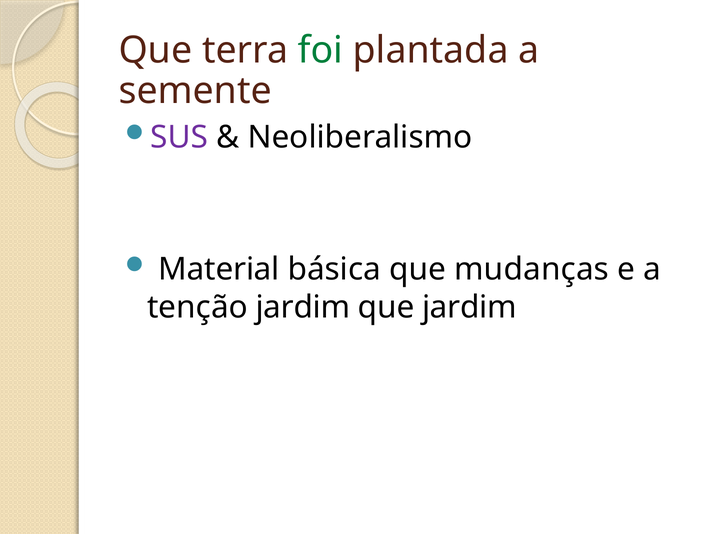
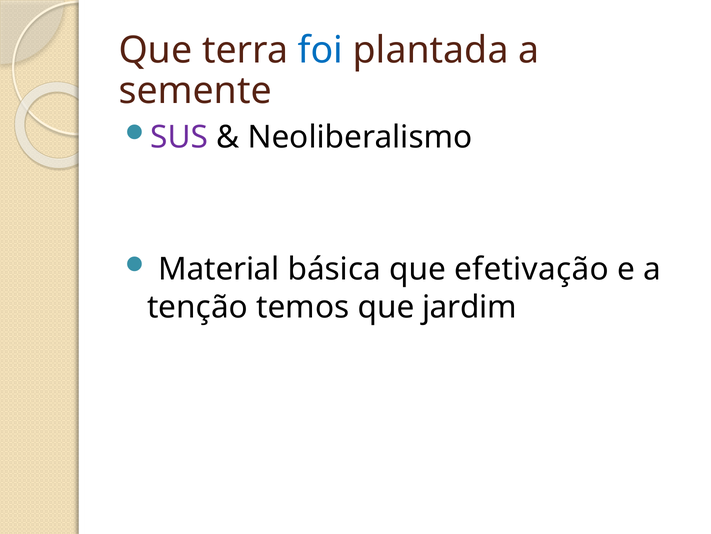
foi colour: green -> blue (320, 50)
mudanças: mudanças -> efetivação (532, 269)
tenção jardim: jardim -> temos (303, 307)
